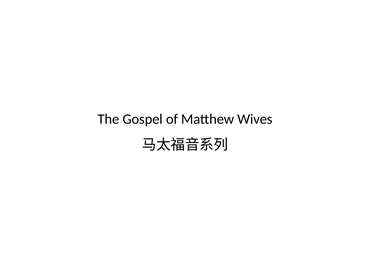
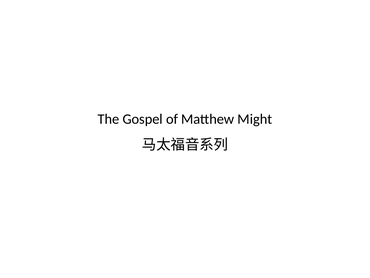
Wives: Wives -> Might (255, 119)
